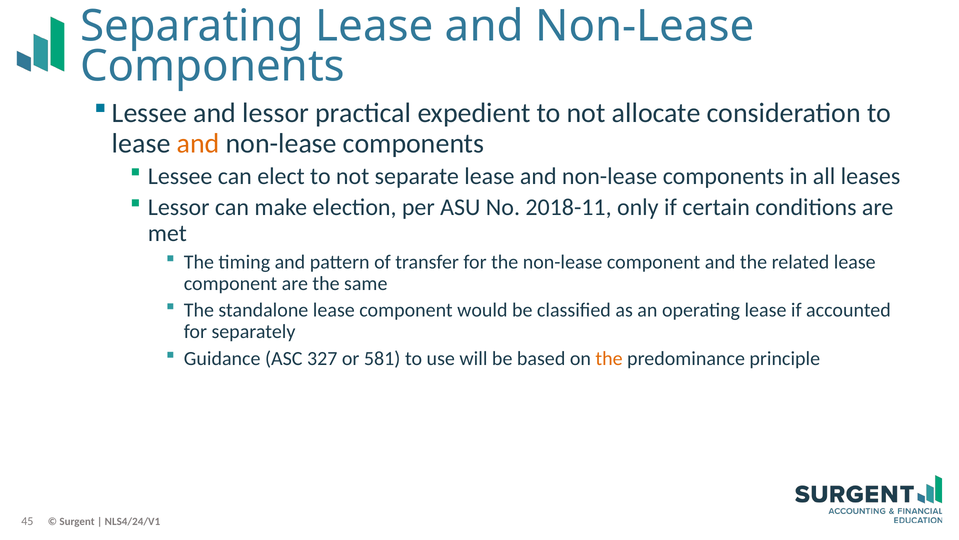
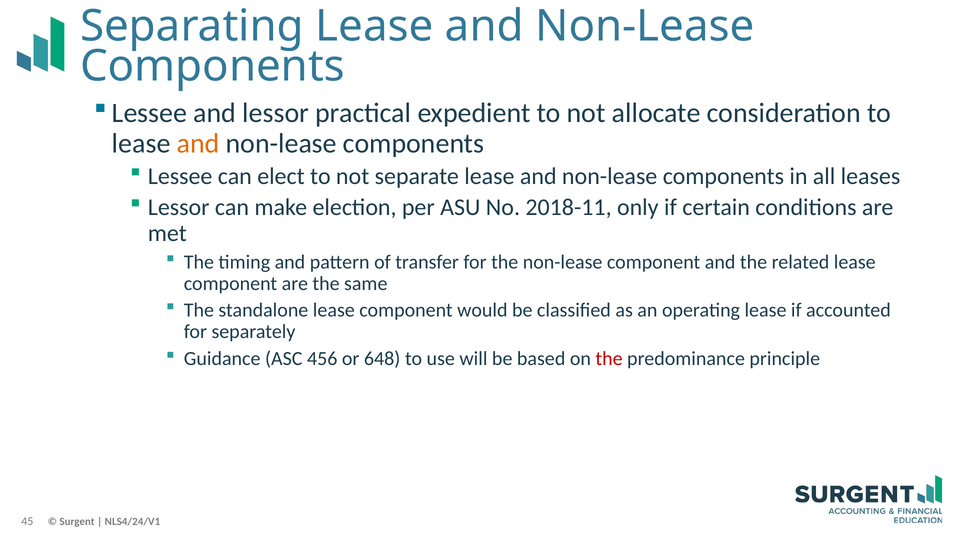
327: 327 -> 456 (322, 358)
581: 581 -> 648 (382, 358)
the colour: orange -> red (609, 358)
